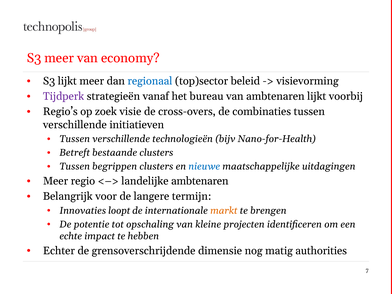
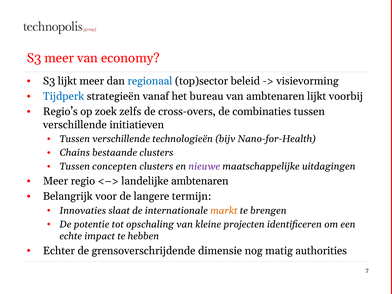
Tijdperk colour: purple -> blue (64, 96)
visie: visie -> zelfs (130, 112)
Betreft: Betreft -> Chains (75, 153)
begrippen: begrippen -> concepten (115, 166)
nieuwe colour: blue -> purple (204, 166)
loopt: loopt -> slaat (119, 211)
